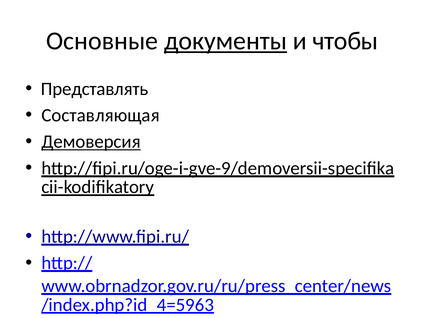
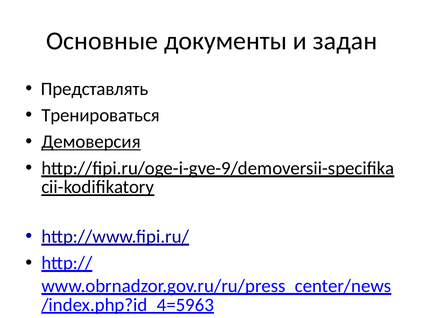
документы underline: present -> none (226, 41)
чтобы: чтобы -> задан (345, 41)
Составляющая: Составляющая -> Тренироваться (101, 115)
